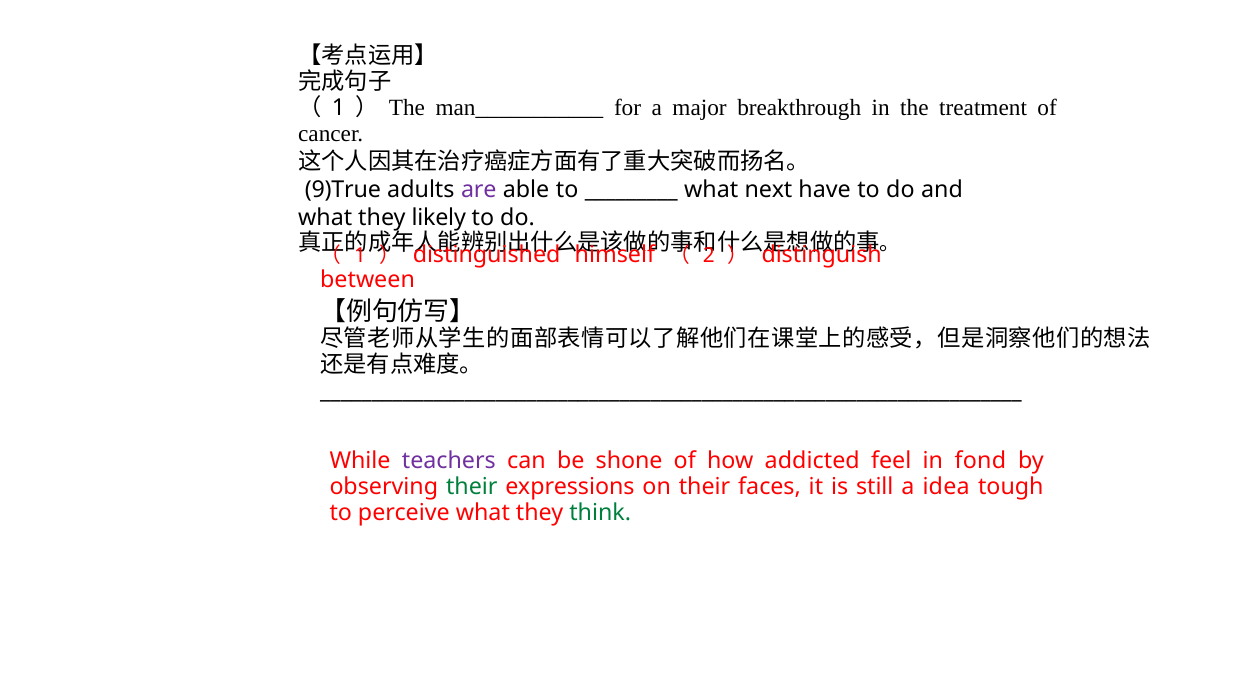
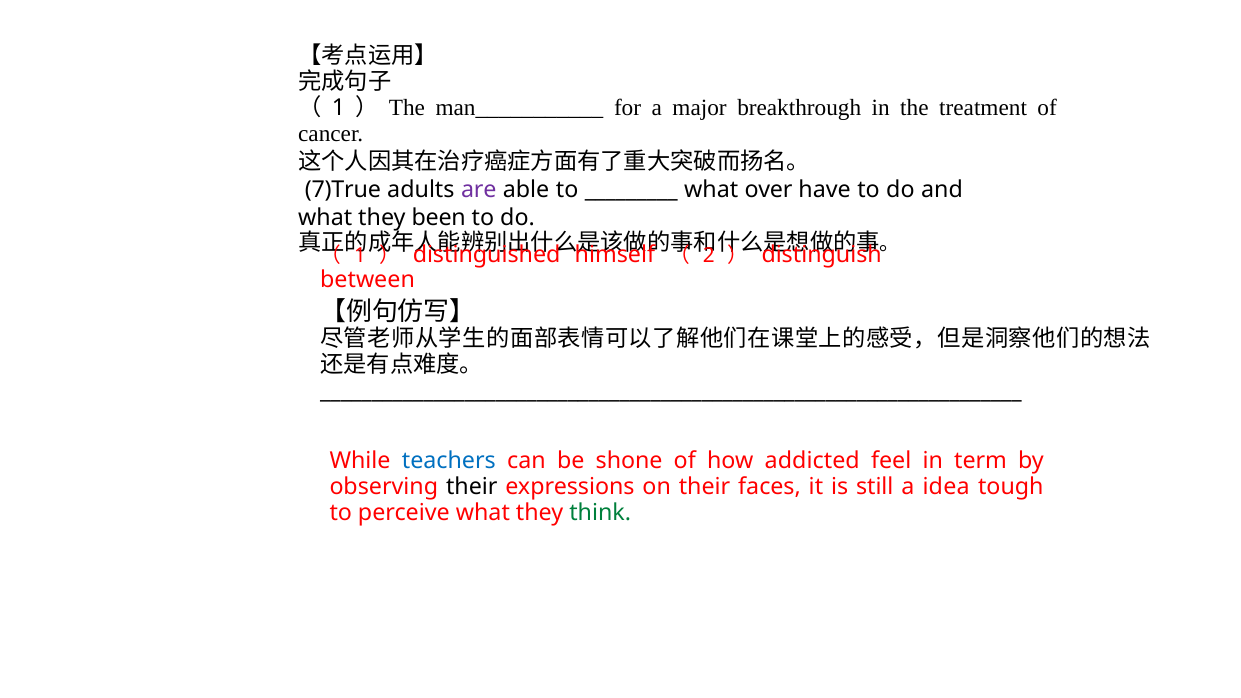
9)True: 9)True -> 7)True (343, 189)
next: next -> over (768, 189)
likely: likely -> been (439, 217)
teachers colour: purple -> blue (449, 461)
fond: fond -> term (981, 461)
their colour: green -> black (472, 487)
